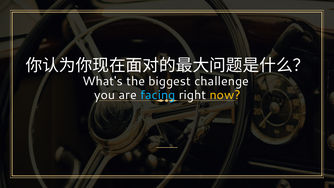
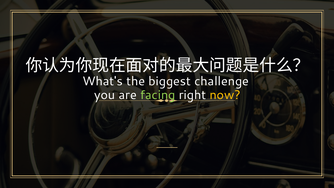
facing colour: light blue -> light green (158, 95)
